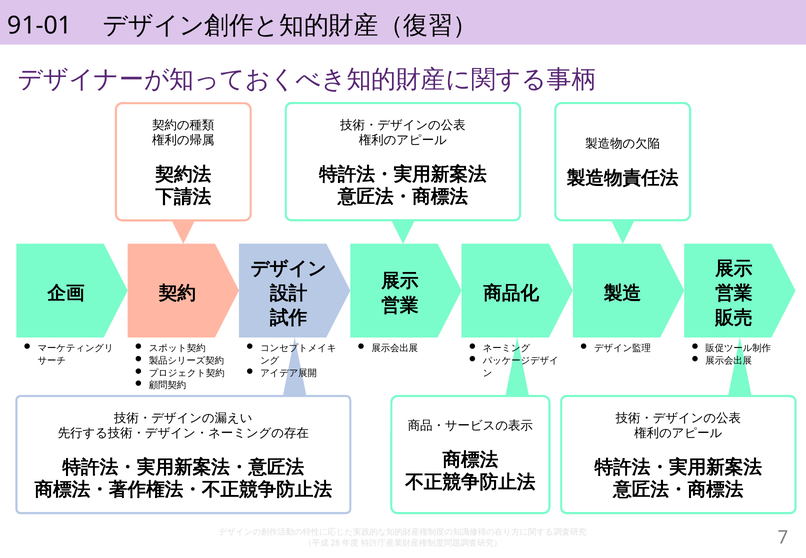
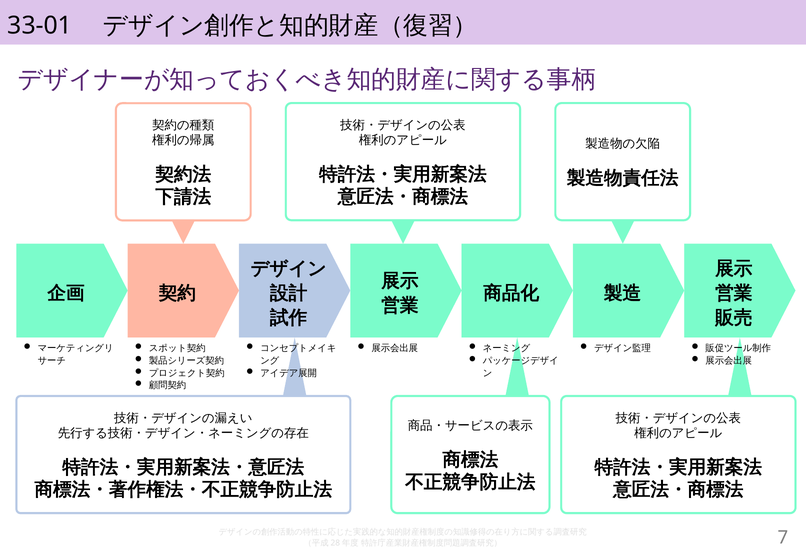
91-01: 91-01 -> 33-01 (40, 26)
